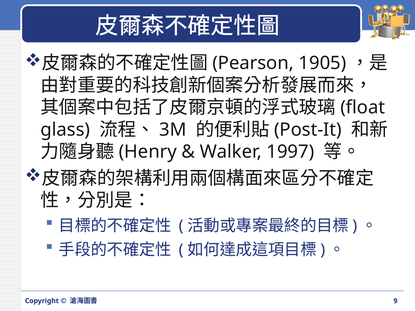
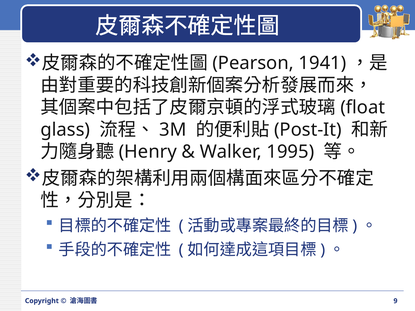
1905: 1905 -> 1941 (322, 63)
1997: 1997 -> 1995 (290, 152)
